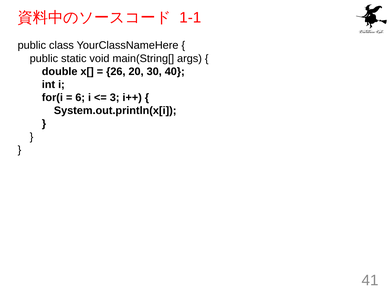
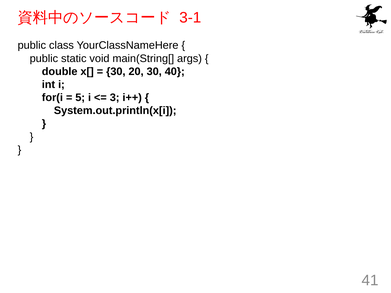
1-1: 1-1 -> 3-1 (190, 18)
26: 26 -> 30 (116, 72)
6: 6 -> 5 (80, 98)
